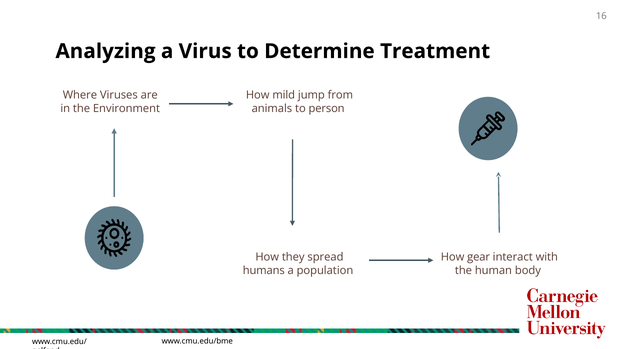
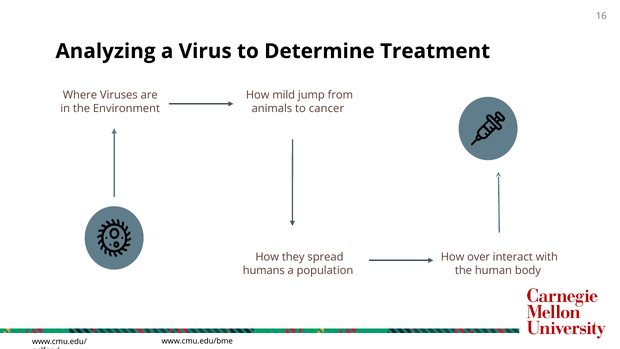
person: person -> cancer (326, 109)
gear: gear -> over (479, 257)
